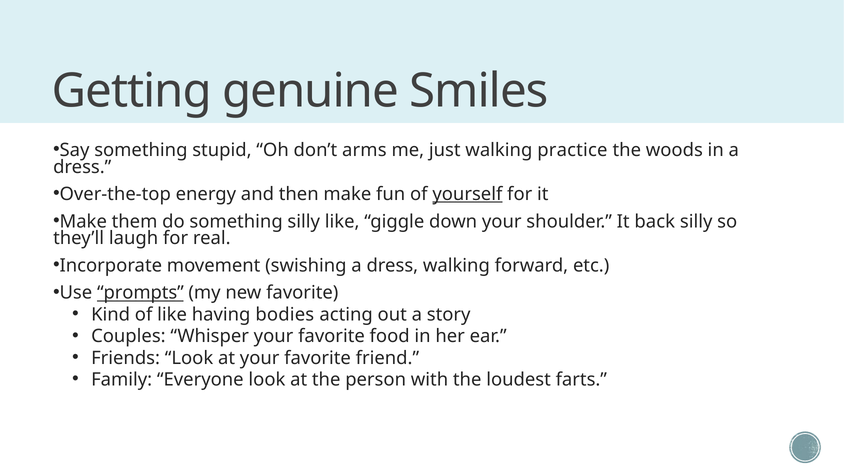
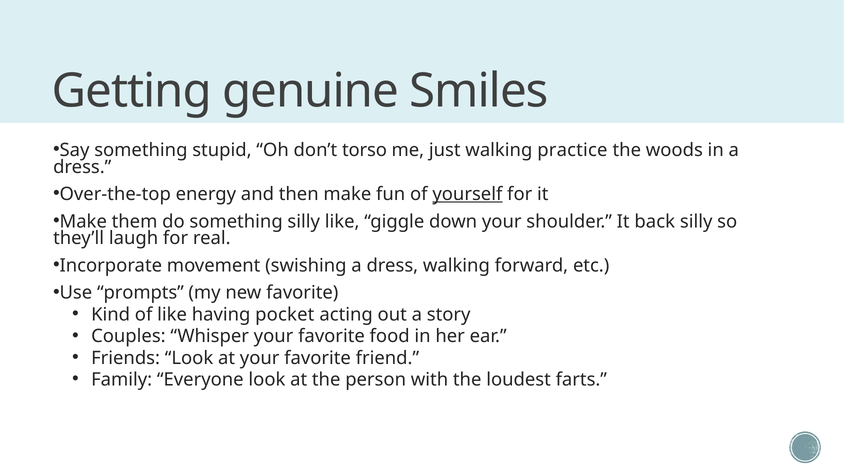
arms: arms -> torso (364, 150)
prompts underline: present -> none (140, 293)
bodies: bodies -> pocket (285, 314)
